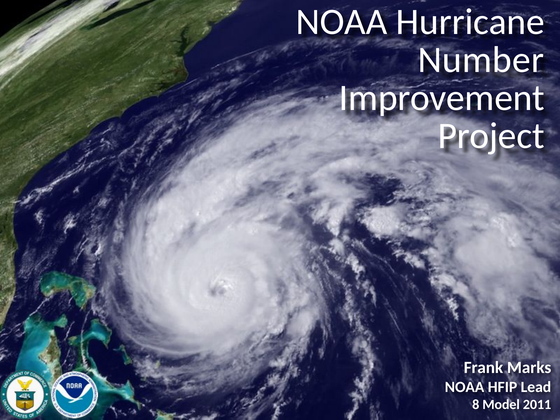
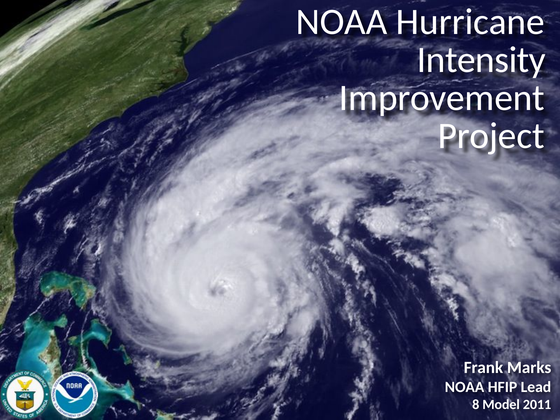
Number: Number -> Intensity (481, 60)
